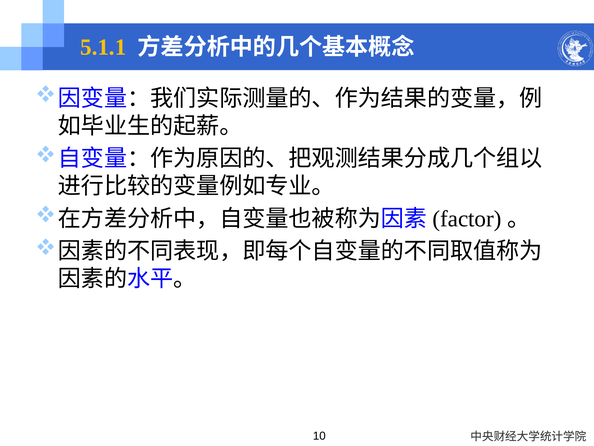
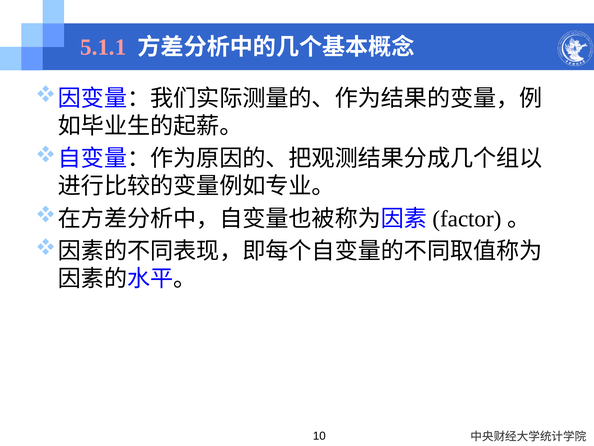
5.1.1 colour: yellow -> pink (103, 47)
